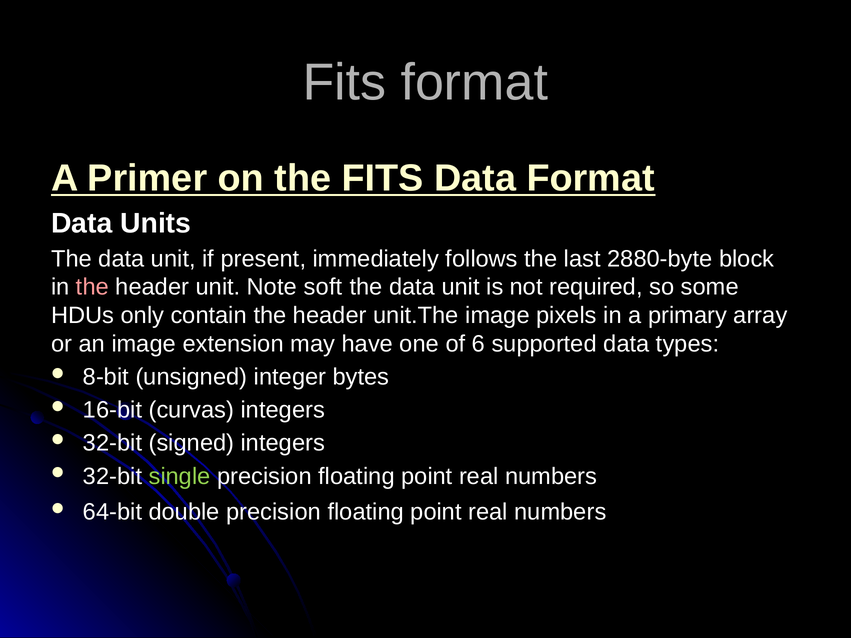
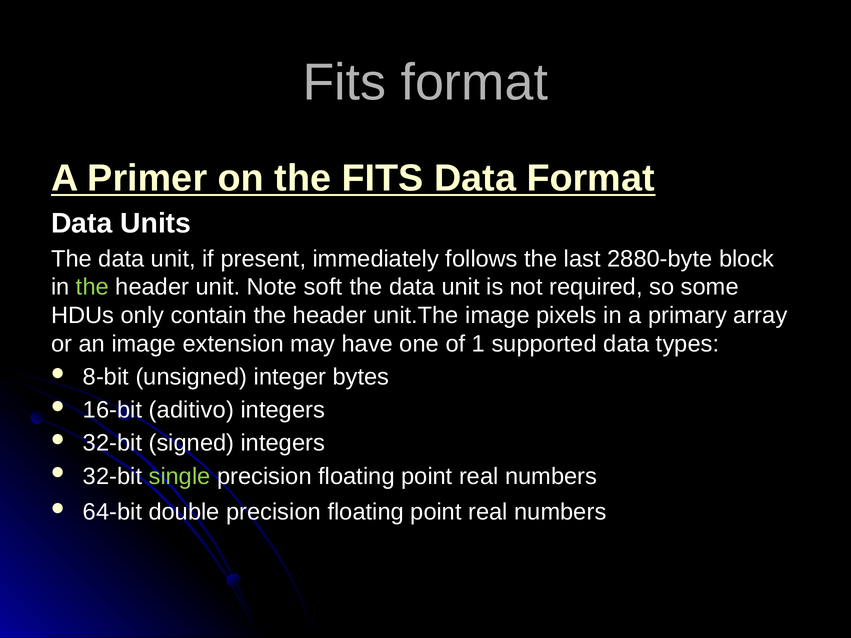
the colour: pink -> light green (92, 287)
6: 6 -> 1 (478, 344)
curvas: curvas -> aditivo (191, 410)
